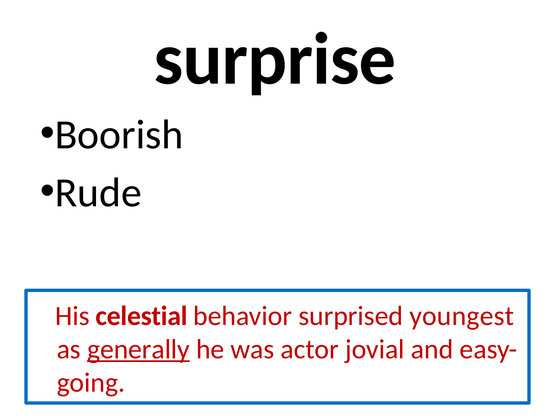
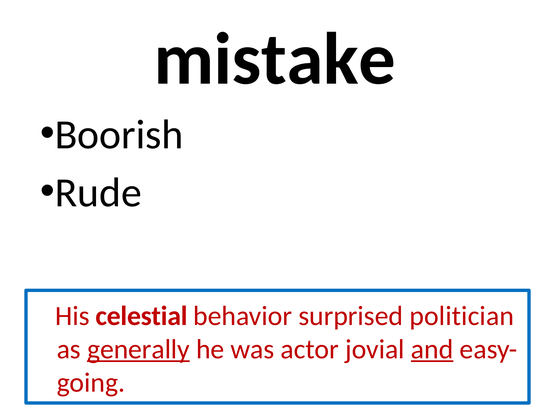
surprise: surprise -> mistake (275, 59)
youngest: youngest -> politician (462, 316)
and underline: none -> present (432, 350)
